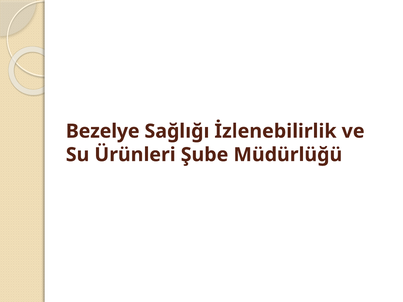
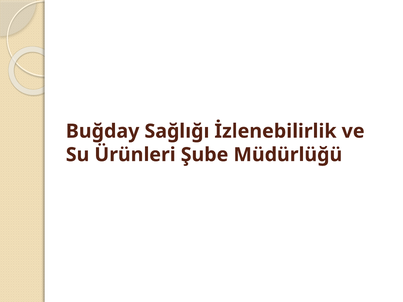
Bezelye: Bezelye -> Buğday (103, 131)
